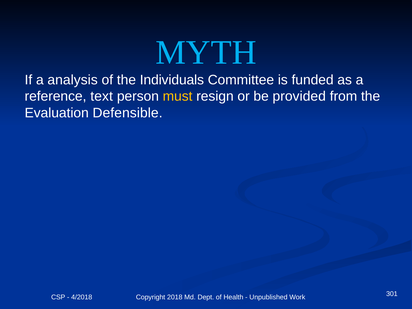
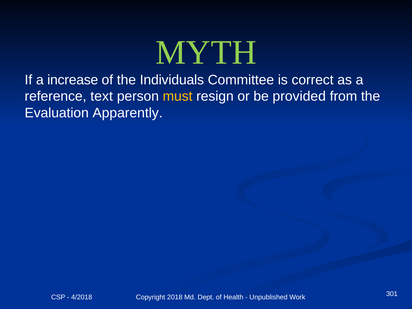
MYTH colour: light blue -> light green (206, 52)
analysis: analysis -> increase (73, 80)
funded: funded -> correct (313, 80)
Defensible: Defensible -> Apparently (128, 113)
